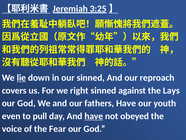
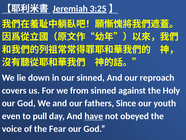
lie underline: present -> none (21, 77)
right: right -> from (79, 90)
Lays: Lays -> Holy (171, 90)
fathers Have: Have -> Since (126, 103)
